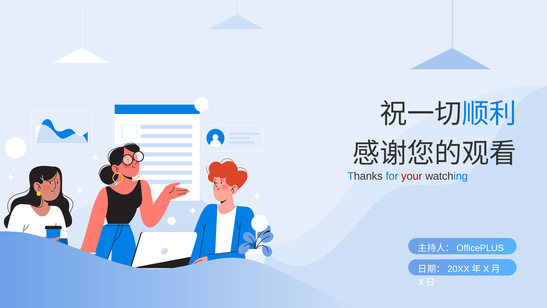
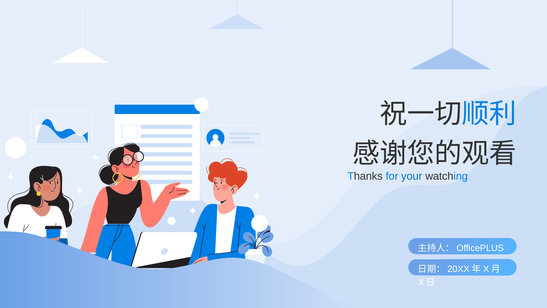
your colour: red -> blue (412, 176)
